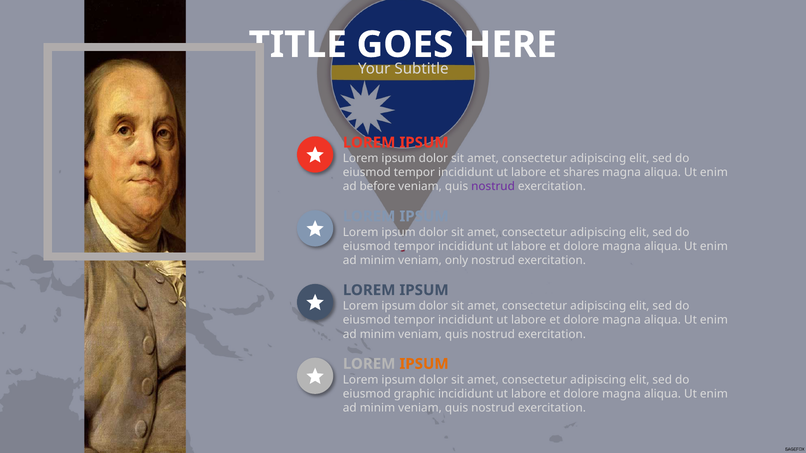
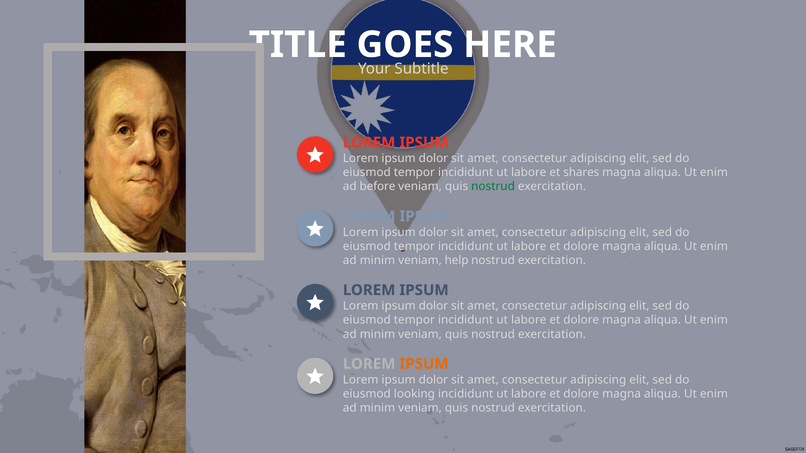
nostrud colour: purple -> green (493, 187)
only: only -> help (457, 261)
graphic: graphic -> looking (414, 394)
